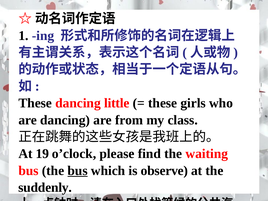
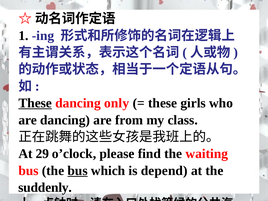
These underline: none -> present (35, 103)
little: little -> only (117, 103)
19: 19 -> 29 (42, 154)
observe: observe -> depend (164, 171)
